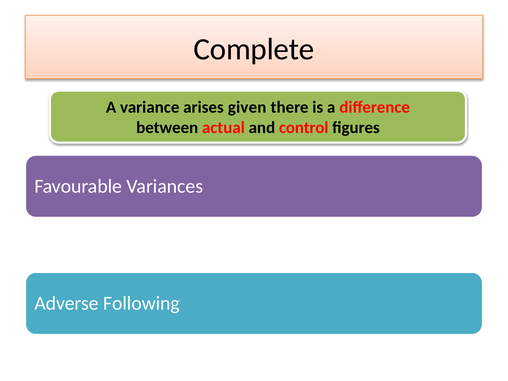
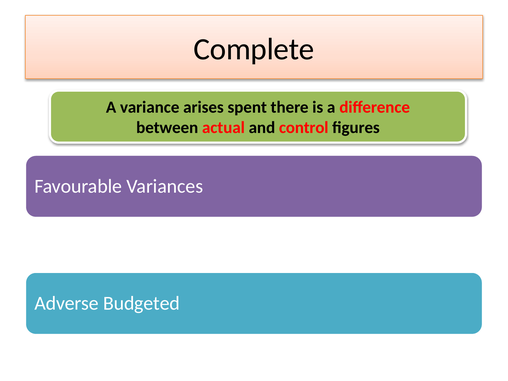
given: given -> spent (247, 107)
Following: Following -> Budgeted (141, 303)
